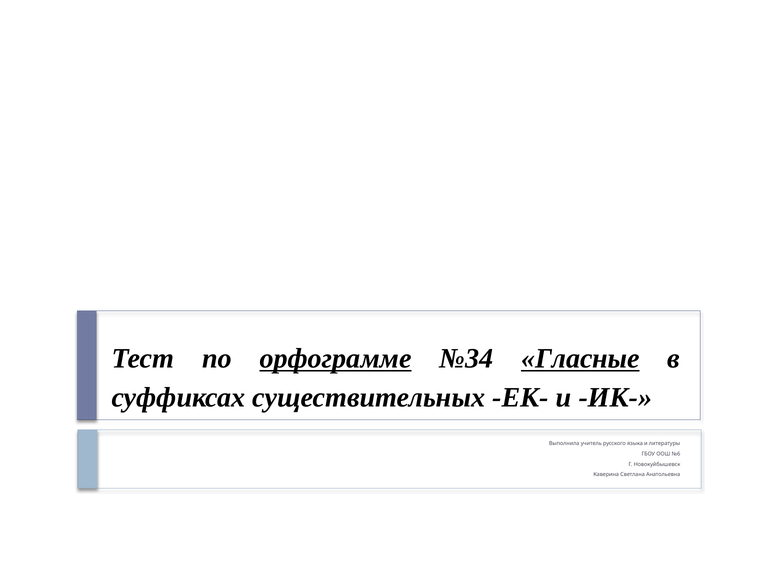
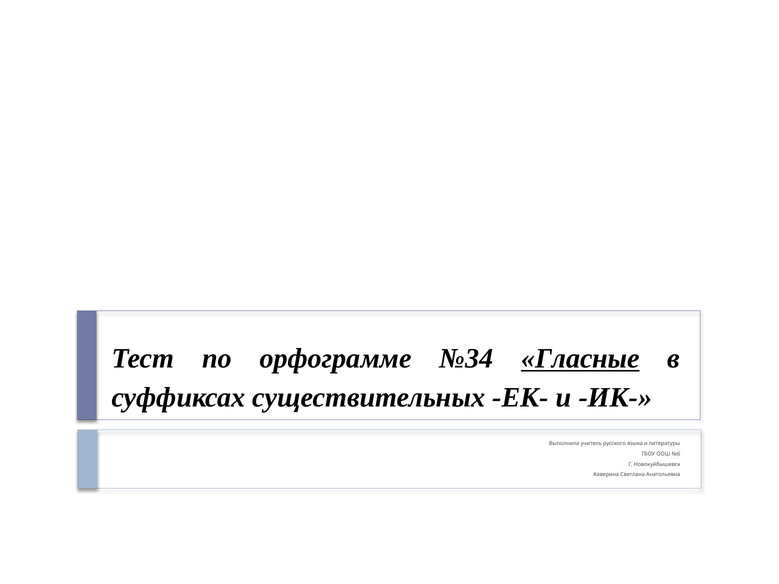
орфограмме underline: present -> none (336, 359)
